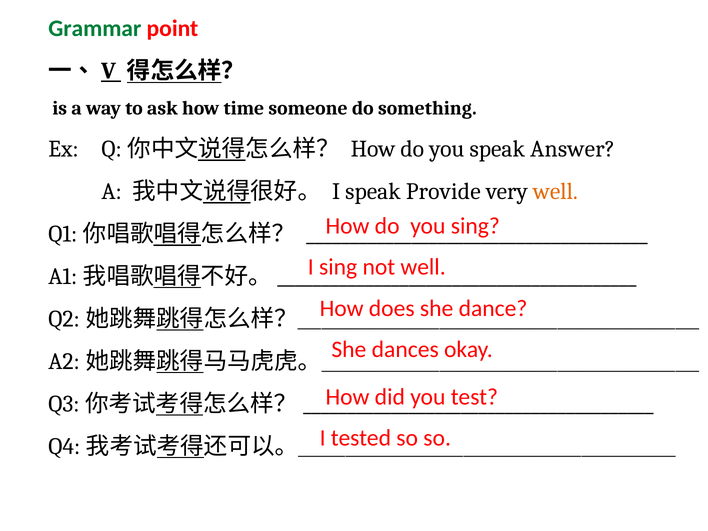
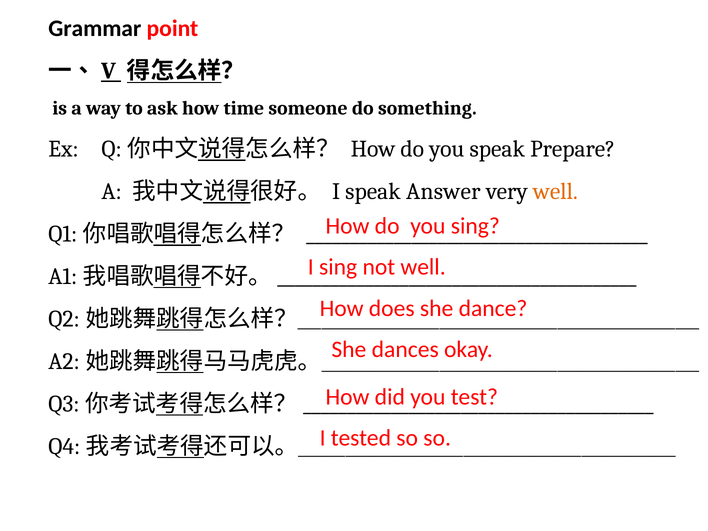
Grammar colour: green -> black (95, 29)
Answer: Answer -> Prepare (573, 149)
Provide: Provide -> Answer (443, 191)
